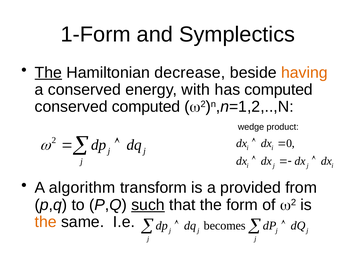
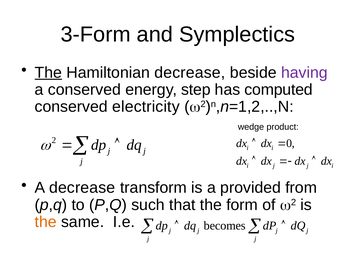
1-Form: 1-Form -> 3-Form (96, 34)
having colour: orange -> purple (304, 73)
with: with -> step (196, 90)
conserved computed: computed -> electricity (146, 107)
A algorithm: algorithm -> decrease (82, 188)
such underline: present -> none (148, 205)
